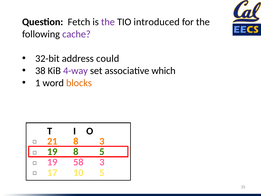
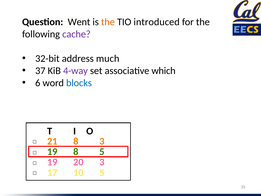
Fetch: Fetch -> Went (79, 22)
the colour: purple -> orange (108, 22)
could: could -> much (108, 58)
38: 38 -> 37 (40, 71)
1: 1 -> 6 (38, 83)
blocks colour: orange -> blue (79, 83)
58: 58 -> 20 (78, 162)
